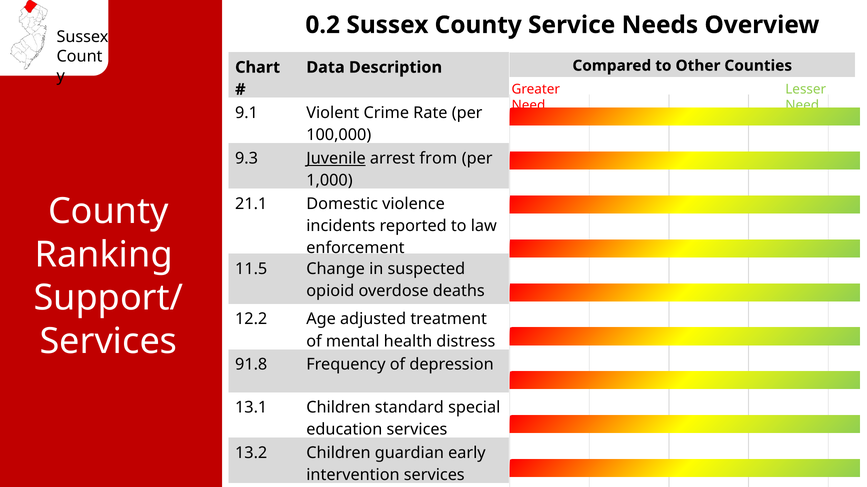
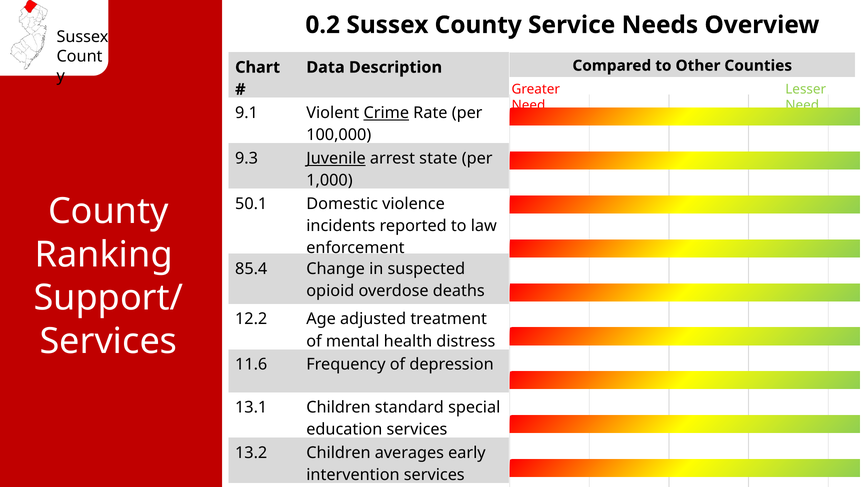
Crime underline: none -> present (386, 113)
from: from -> state (438, 159)
21.1: 21.1 -> 50.1 (251, 204)
11.5: 11.5 -> 85.4 (251, 269)
91.8: 91.8 -> 11.6 (251, 365)
guardian: guardian -> averages (409, 454)
